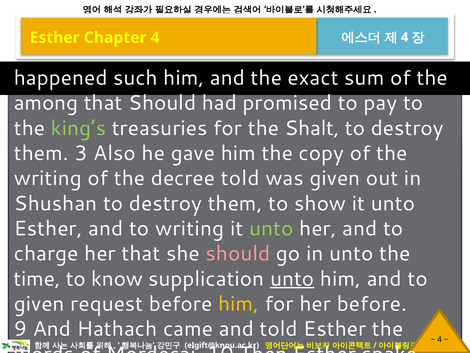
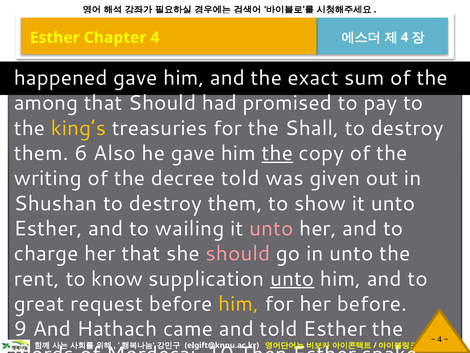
happened such: such -> gave (135, 78)
king’s colour: light green -> yellow (78, 128)
Shalt: Shalt -> Shall (312, 128)
3: 3 -> 6 (81, 153)
the underline: none -> present (277, 153)
to writing: writing -> wailing (190, 228)
unto colour: light green -> pink (271, 228)
time: time -> rent (37, 278)
given: given -> great (39, 303)
